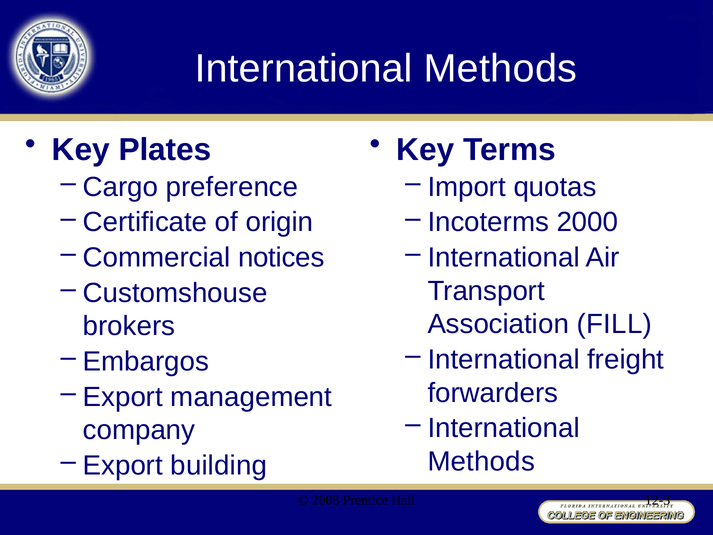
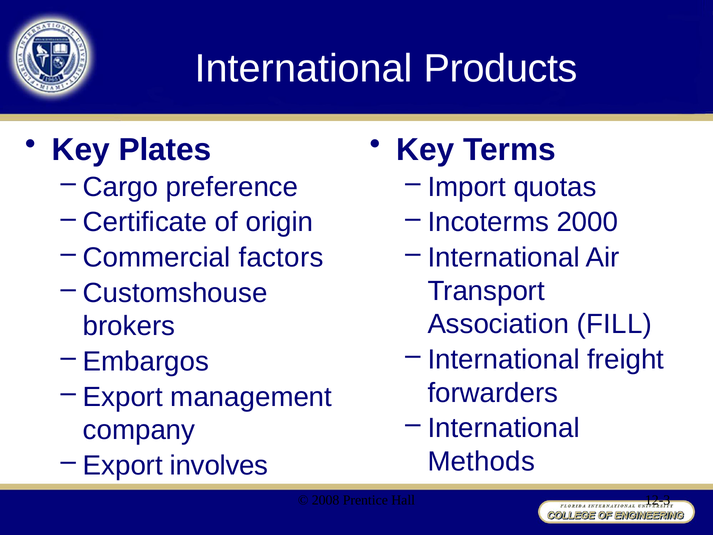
Methods: Methods -> Products (501, 69)
notices: notices -> factors (281, 258)
building: building -> involves (219, 465)
